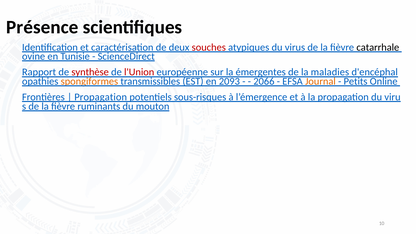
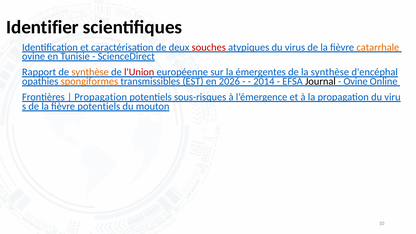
Présence: Présence -> Identifier (43, 27)
catarrhale colour: black -> orange (378, 47)
synthèse colour: red -> orange (90, 72)
la maladies: maladies -> synthèse (330, 72)
2093: 2093 -> 2026 (229, 81)
2066: 2066 -> 2014 (264, 81)
Journal colour: orange -> black (320, 81)
Petits: Petits -> Ovine (356, 81)
fièvre ruminants: ruminants -> potentiels (99, 106)
